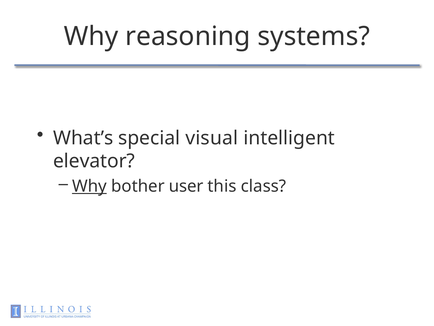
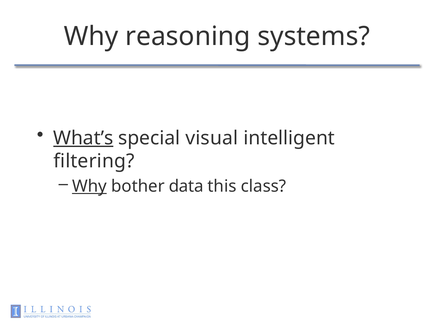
What’s underline: none -> present (83, 138)
elevator: elevator -> filtering (94, 161)
user: user -> data (186, 186)
